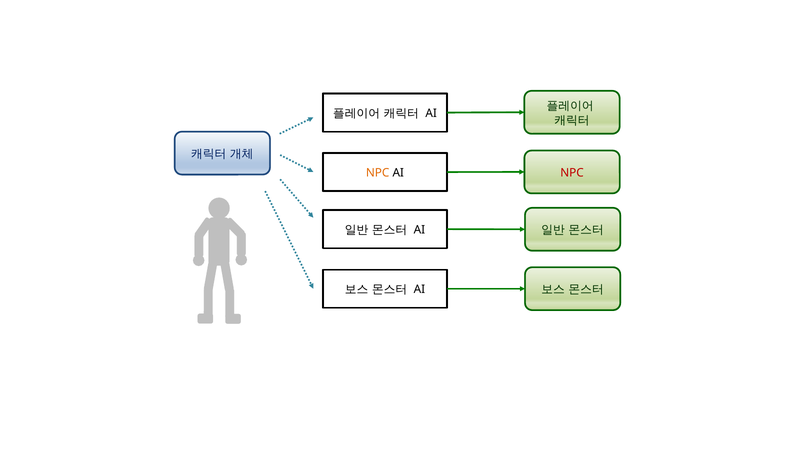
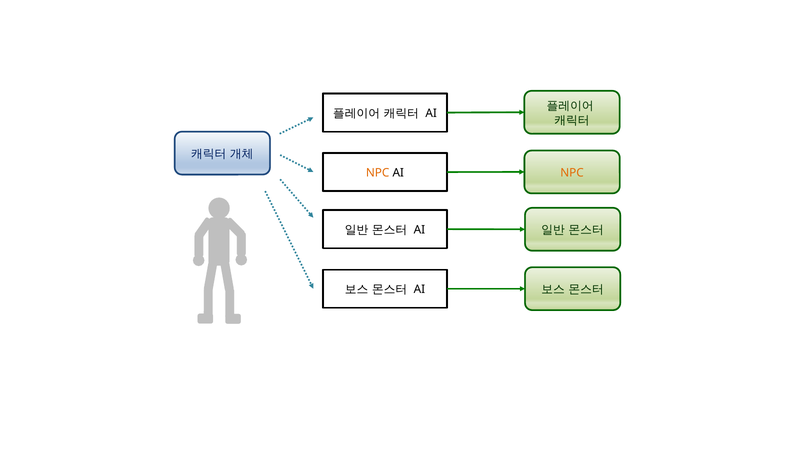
NPC colour: red -> orange (572, 173)
